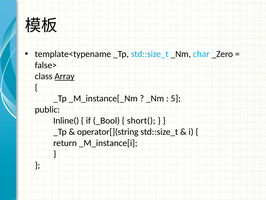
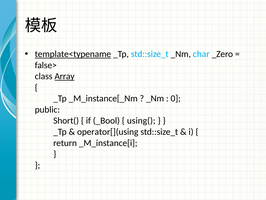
template<typename underline: none -> present (73, 54)
5: 5 -> 0 (176, 98)
Inline(: Inline( -> Short( (66, 120)
short(: short( -> using( (141, 120)
operator[](string: operator[](string -> operator[](using (108, 132)
